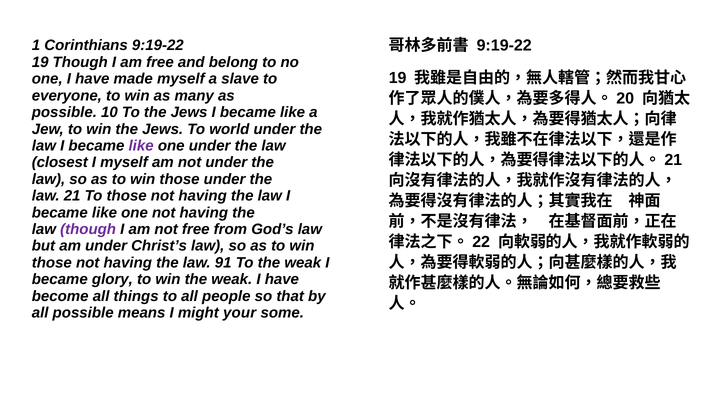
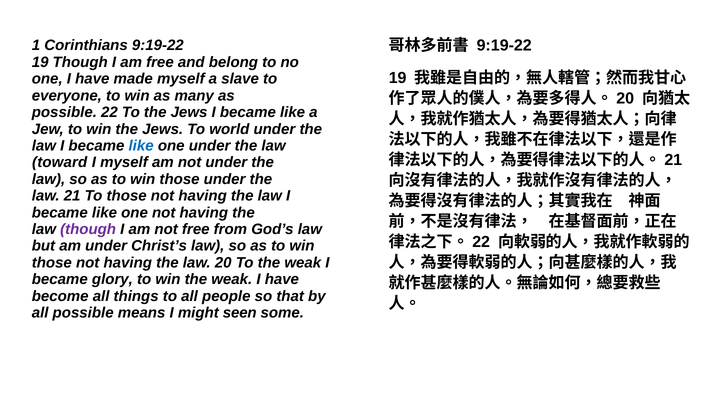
10: 10 -> 22 (109, 112)
like colour: purple -> blue (141, 146)
closest: closest -> toward (60, 163)
91: 91 -> 20 (223, 263)
your: your -> seen (240, 313)
